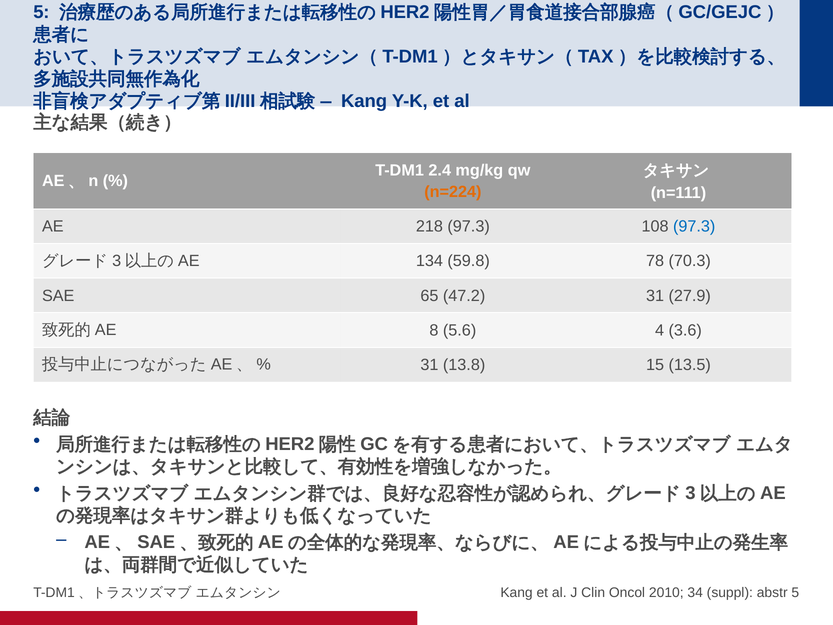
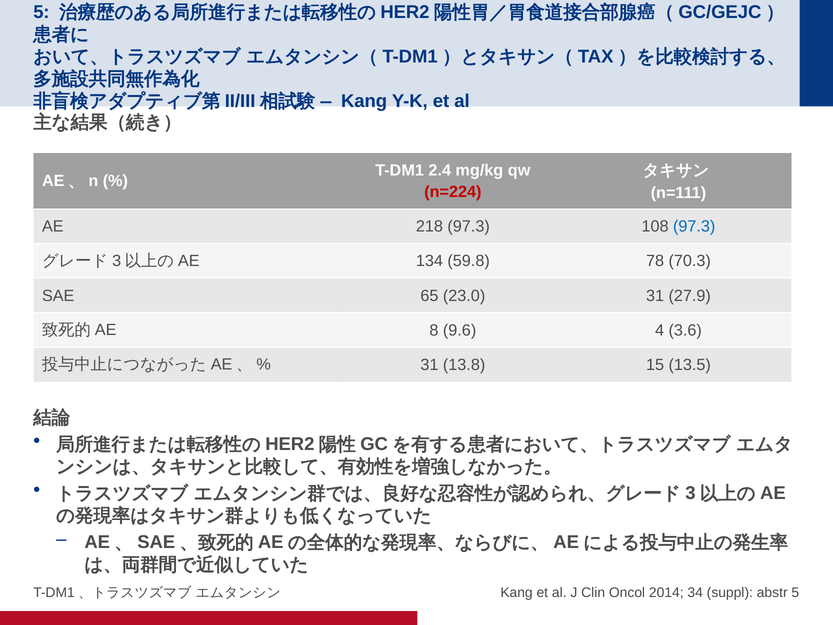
n=224 colour: orange -> red (453, 192)
47.2: 47.2 -> 23.0 (464, 296)
5.6: 5.6 -> 9.6 (460, 330)
2010: 2010 -> 2014 (666, 592)
